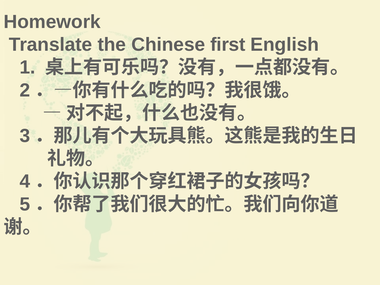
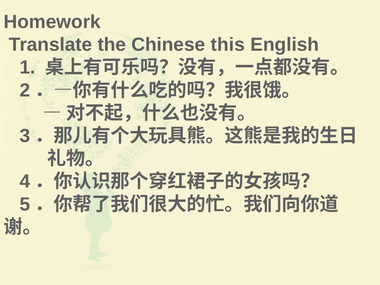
first: first -> this (228, 45)
